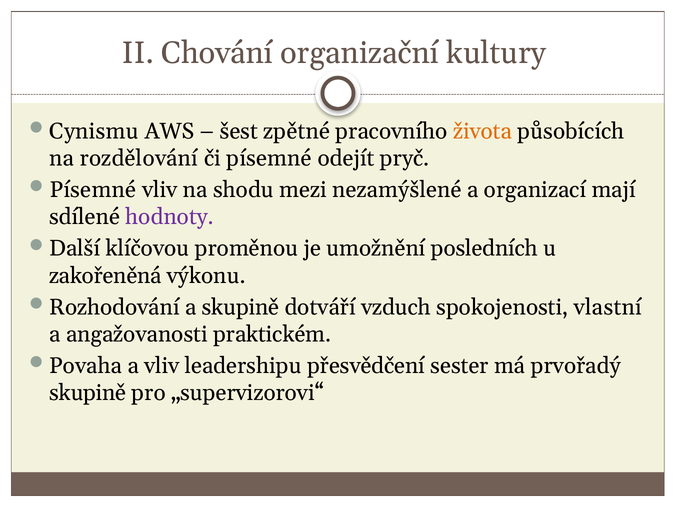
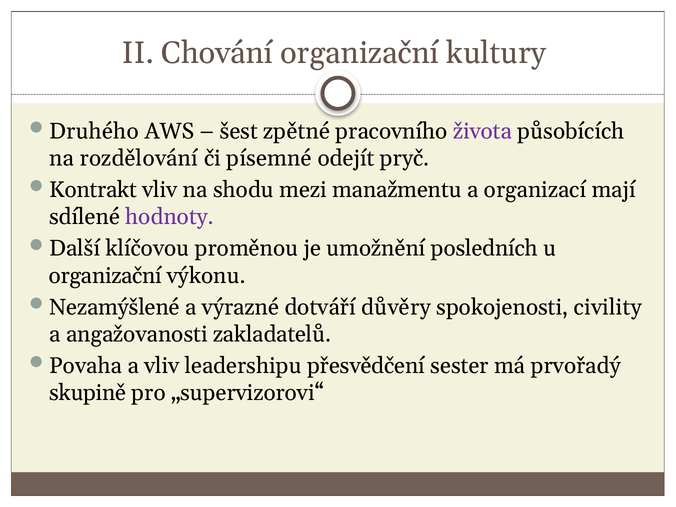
Cynismu: Cynismu -> Druhého (94, 131)
života colour: orange -> purple (483, 131)
Písemné: Písemné -> Kontrakt (93, 190)
nezamýšlené: nezamýšlené -> manažmentu (397, 190)
zakořeněná: zakořeněná -> organizační (105, 276)
Rozhodování: Rozhodování -> Nezamýšlené (114, 307)
a skupině: skupině -> výrazné (240, 307)
vzduch: vzduch -> důvěry (396, 307)
vlastní: vlastní -> civility (608, 307)
praktickém: praktickém -> zakladatelů (272, 334)
